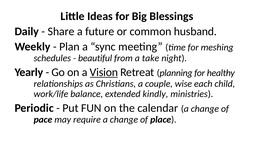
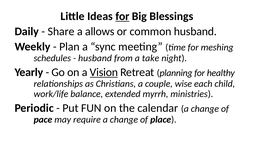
for underline: none -> present (122, 16)
future: future -> allows (100, 31)
beautiful: beautiful -> husband (95, 58)
kindly: kindly -> myrrh (155, 94)
